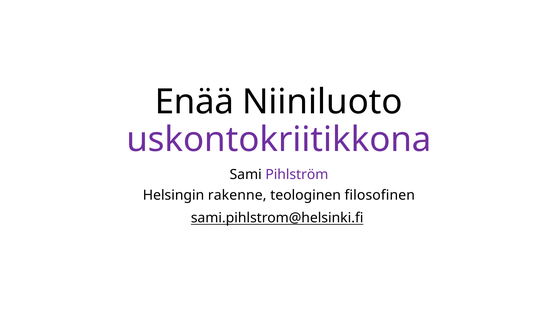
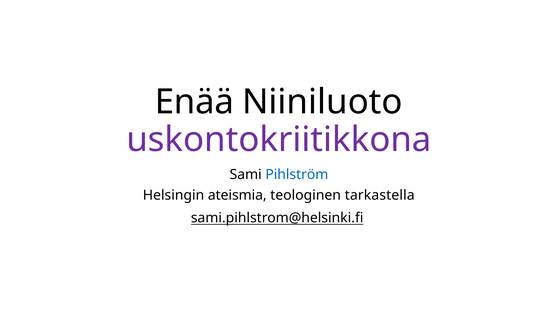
Pihlström colour: purple -> blue (297, 174)
rakenne: rakenne -> ateismia (237, 195)
filosofinen: filosofinen -> tarkastella (380, 195)
